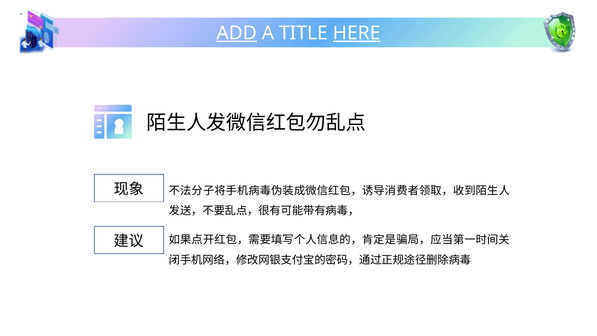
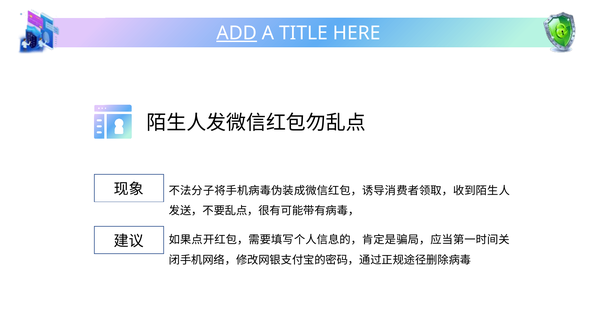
HERE underline: present -> none (357, 33)
